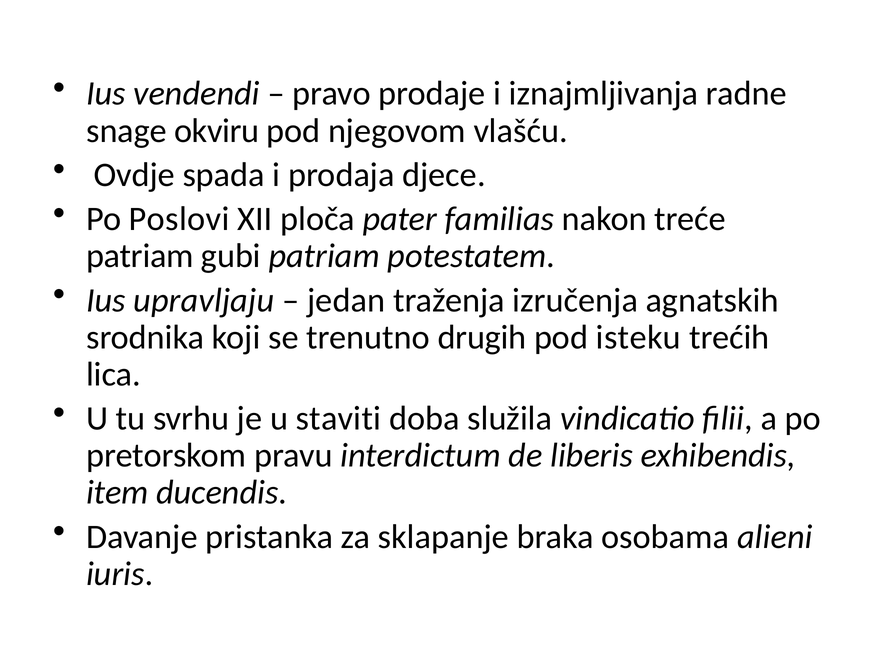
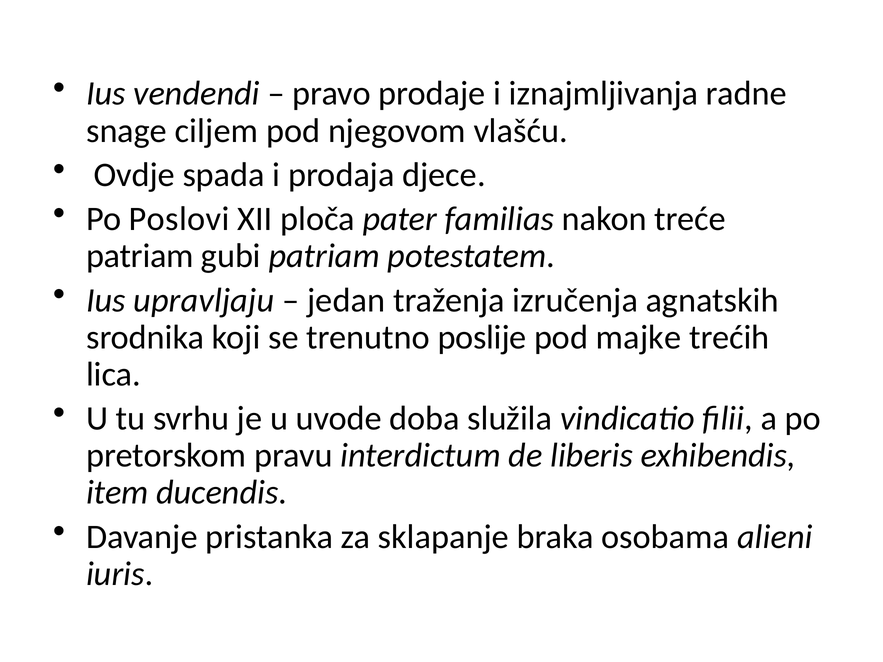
okviru: okviru -> ciljem (216, 131)
drugih: drugih -> poslije (482, 337)
isteku: isteku -> majke (639, 337)
staviti: staviti -> uvode (339, 419)
